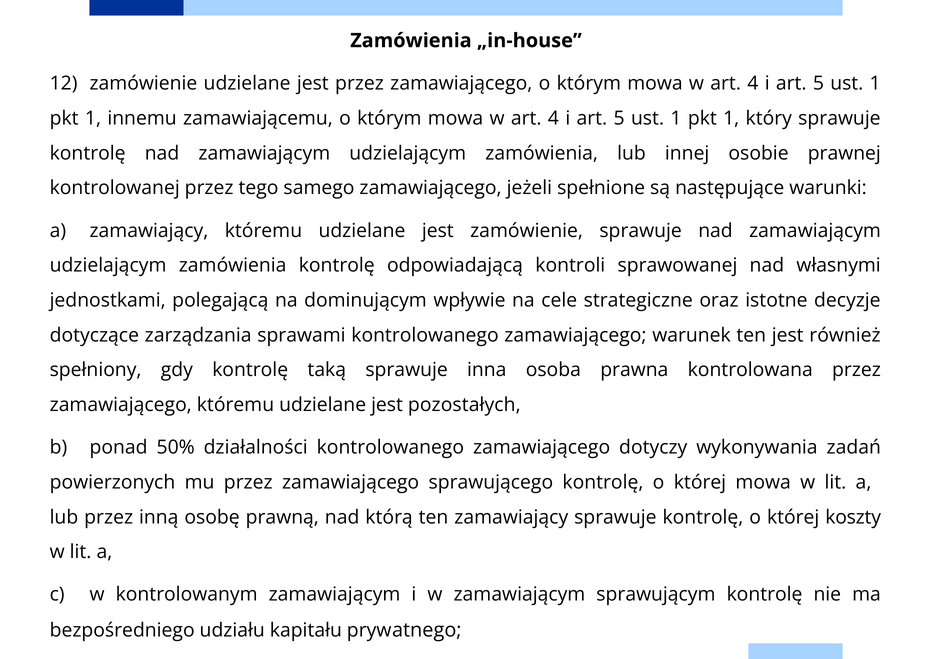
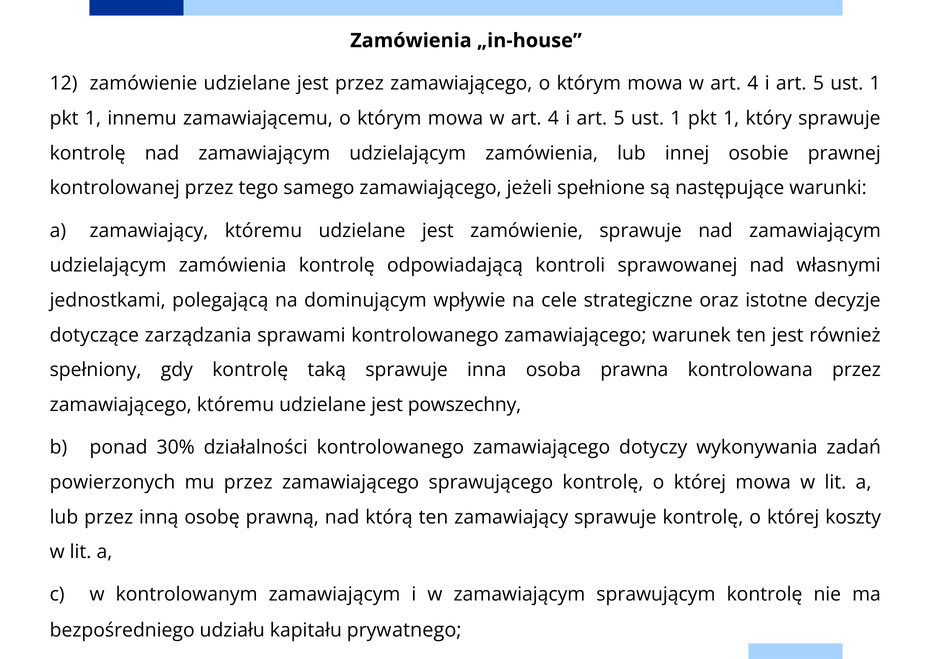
pozostałych: pozostałych -> powszechny (464, 405)
50%: 50% -> 30% (176, 447)
